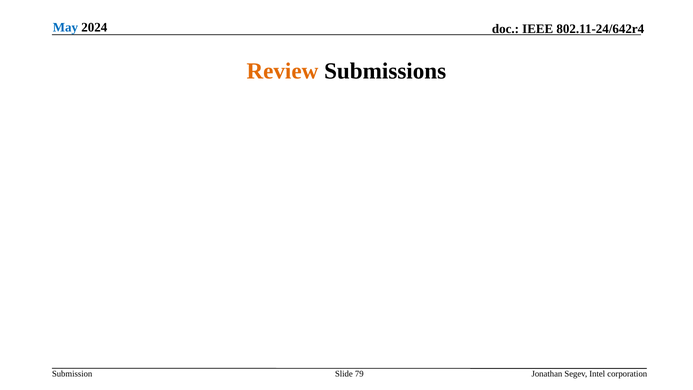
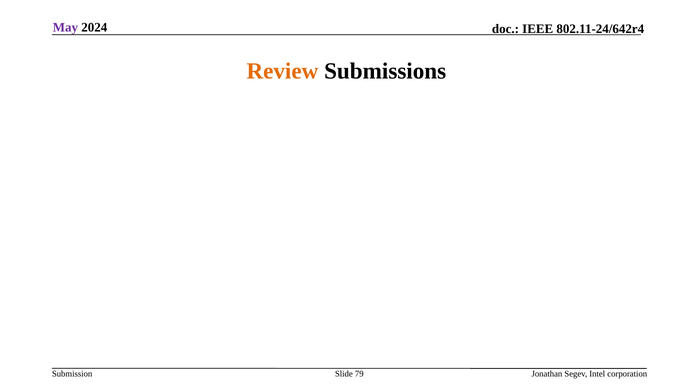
May colour: blue -> purple (65, 28)
